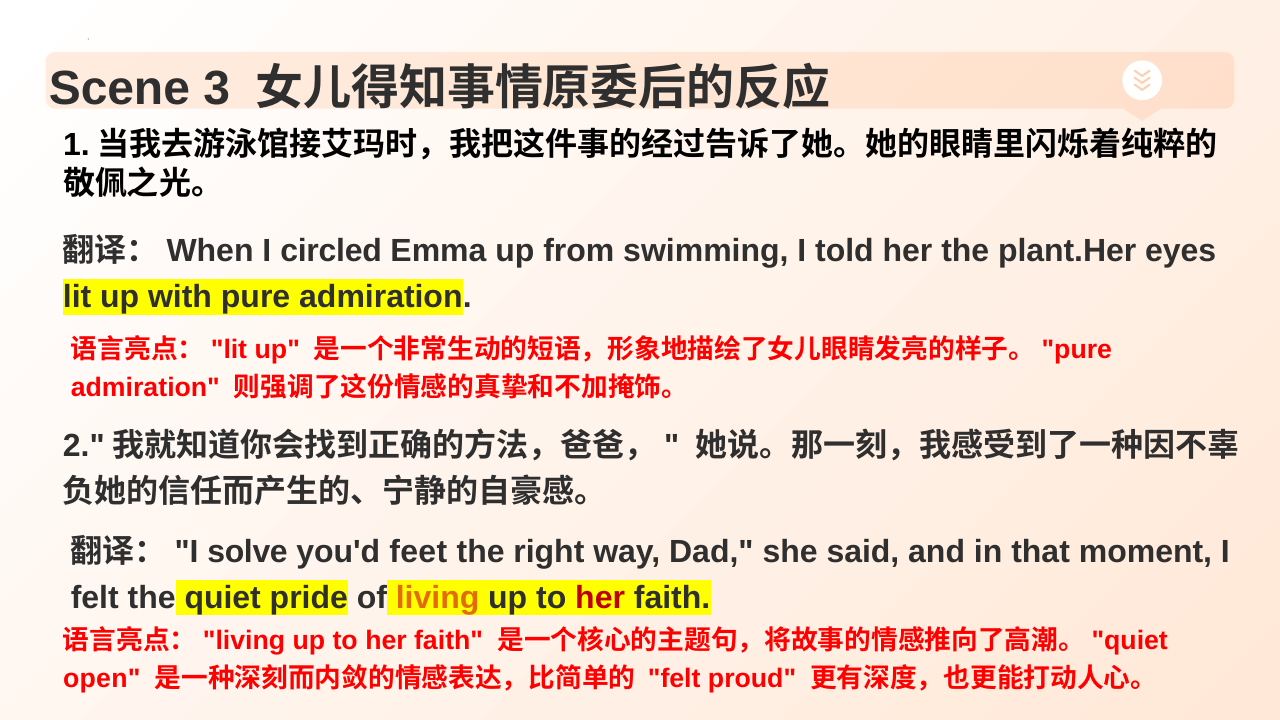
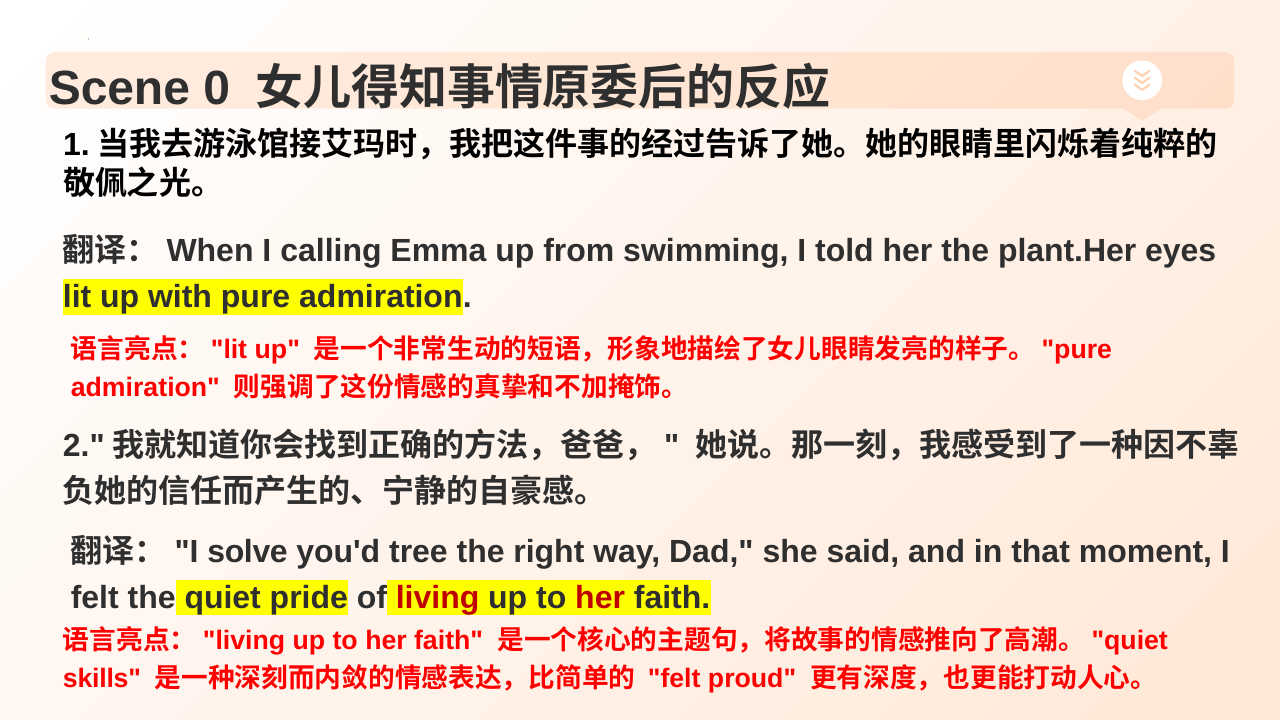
3: 3 -> 0 (217, 89)
circled: circled -> calling (331, 251)
feet: feet -> tree (418, 552)
living colour: orange -> red (438, 598)
open: open -> skills (102, 679)
